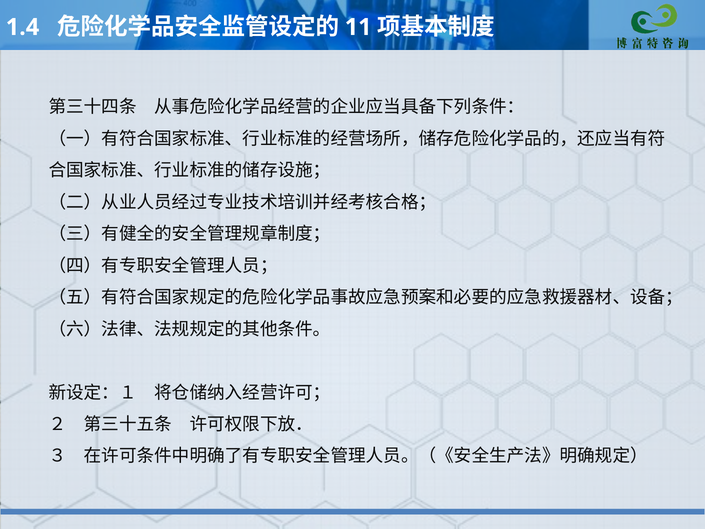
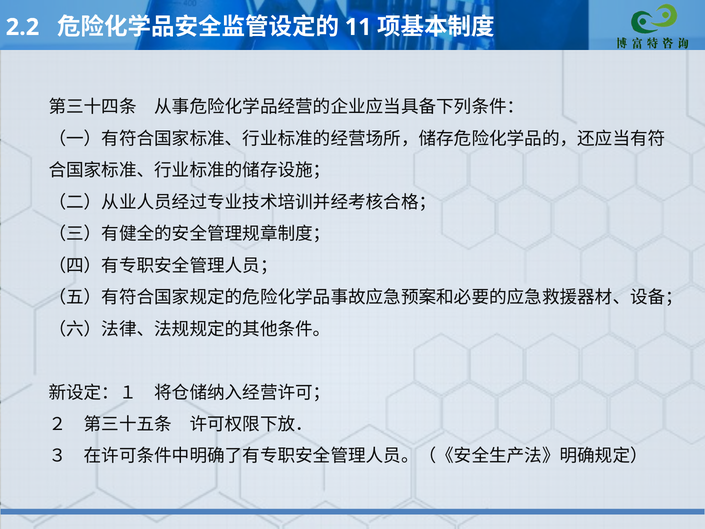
1.4: 1.4 -> 2.2 (22, 27)
